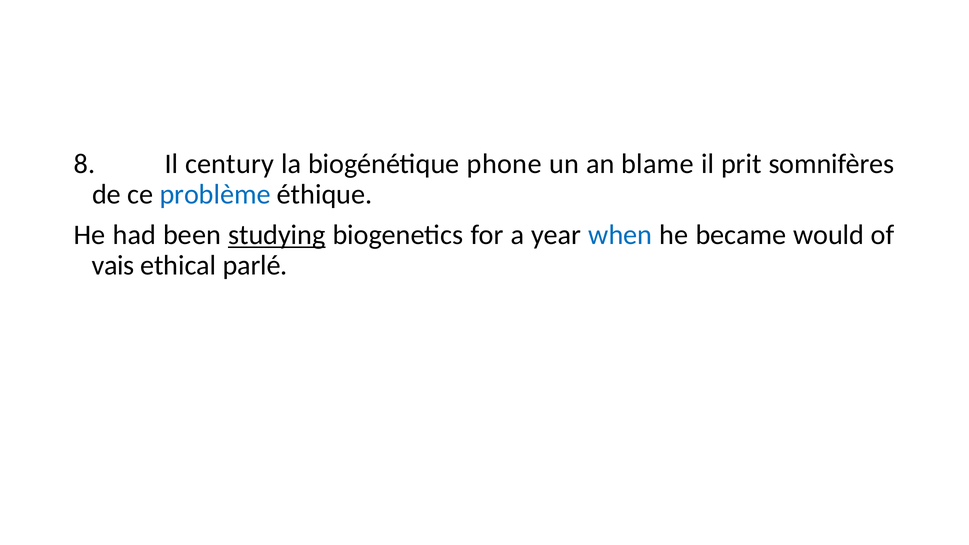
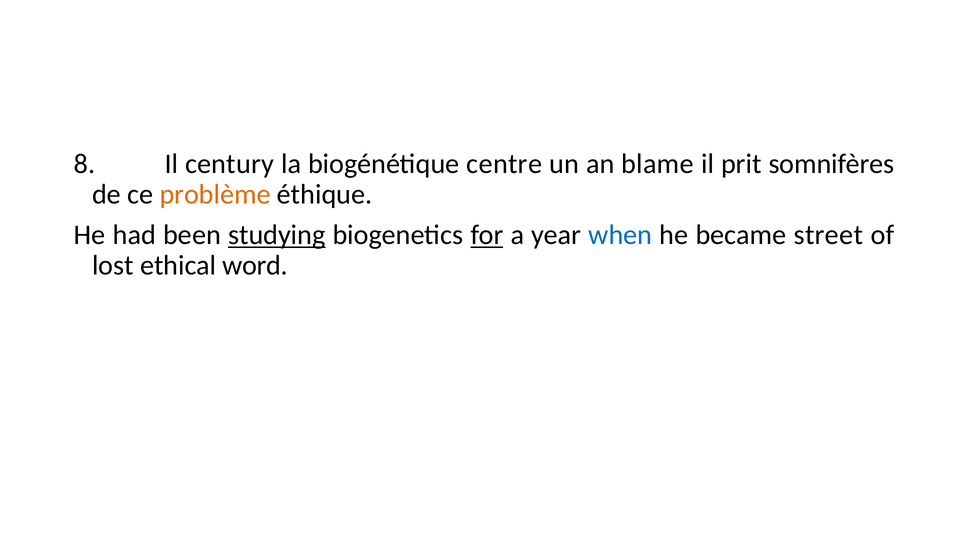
phone: phone -> centre (504, 164)
problème colour: blue -> orange (215, 194)
for underline: none -> present (487, 235)
would: would -> street (828, 235)
vais: vais -> lost (113, 266)
parlé: parlé -> word (255, 266)
